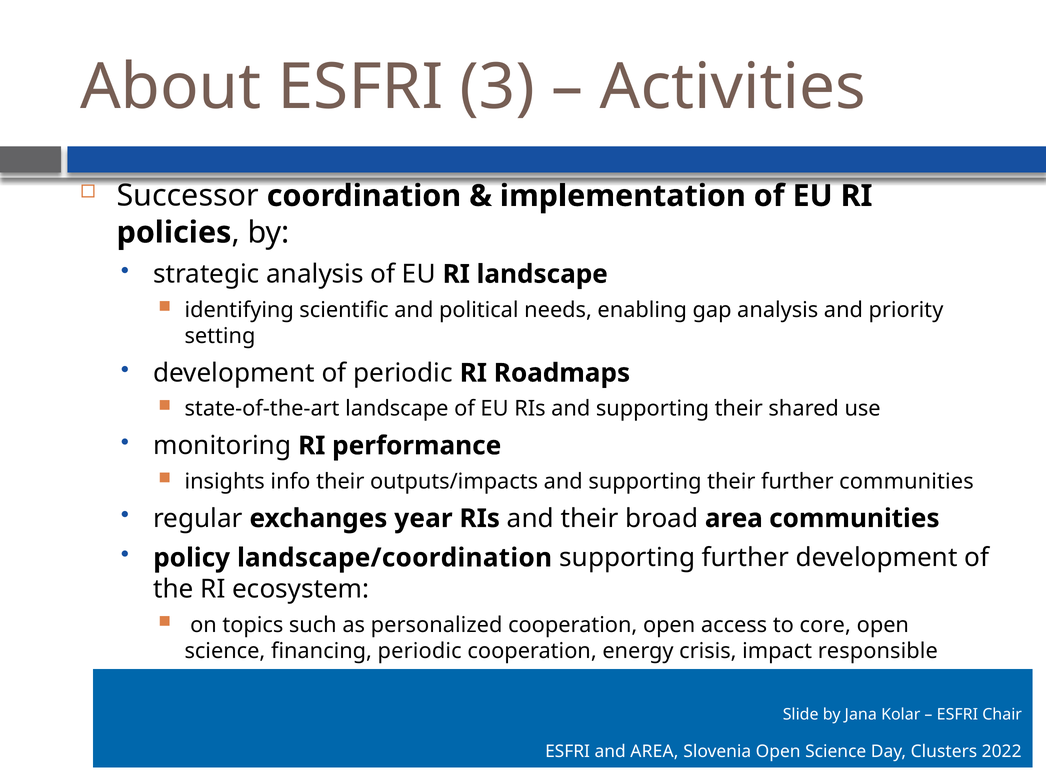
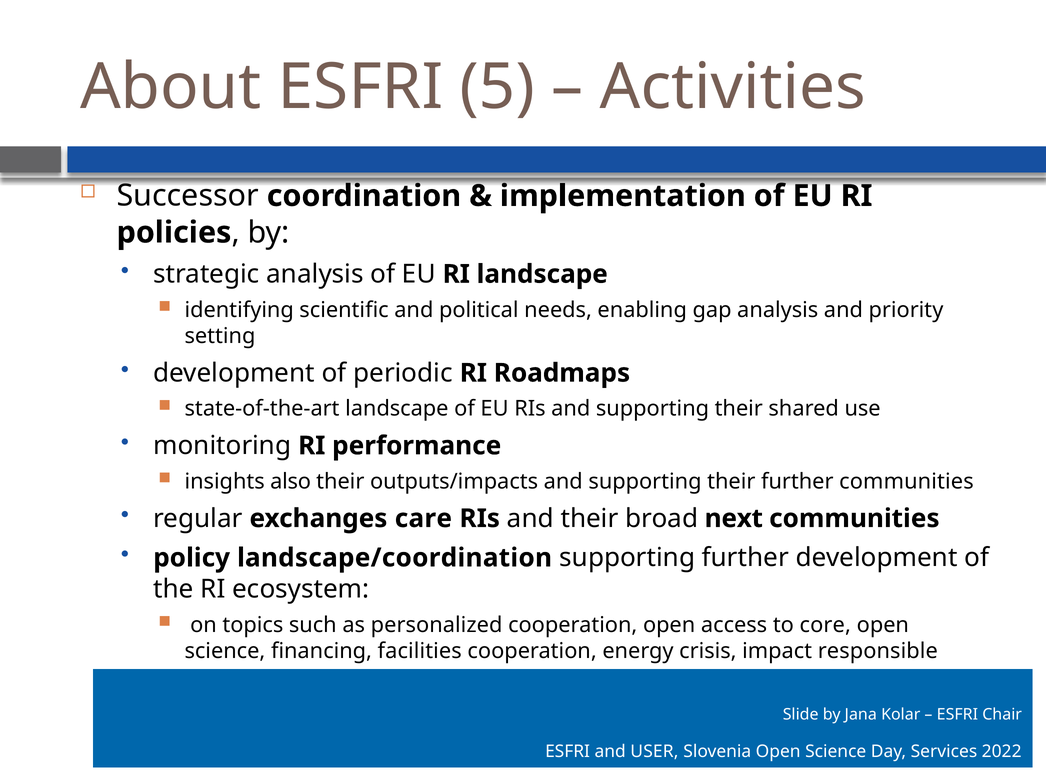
3: 3 -> 5 (497, 87)
info: info -> also (291, 482)
year: year -> care (423, 519)
broad area: area -> next (734, 519)
financing periodic: periodic -> facilities (420, 651)
and AREA: AREA -> USER (654, 752)
Clusters: Clusters -> Services (944, 752)
